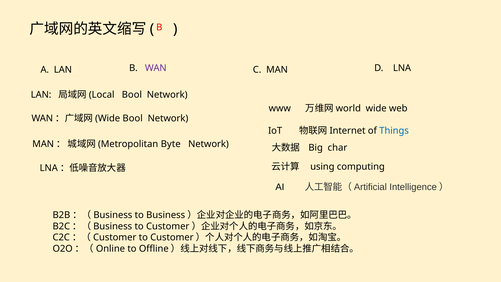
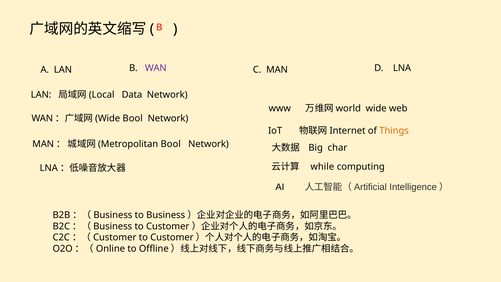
Bool: Bool -> Data (132, 95)
Things colour: blue -> orange (394, 131)
Byte: Byte -> Bool (171, 144)
using: using -> while (322, 166)
